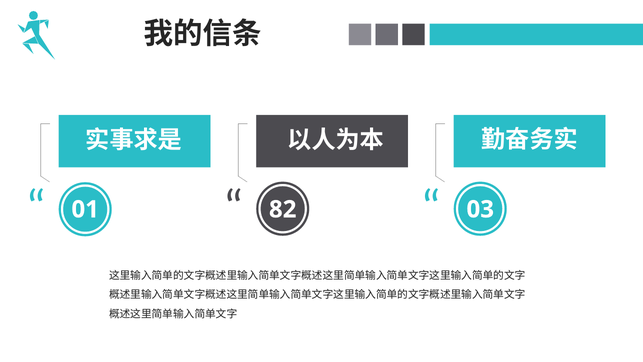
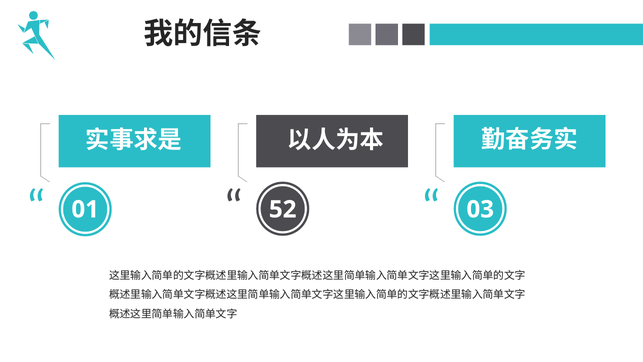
82: 82 -> 52 (283, 209)
